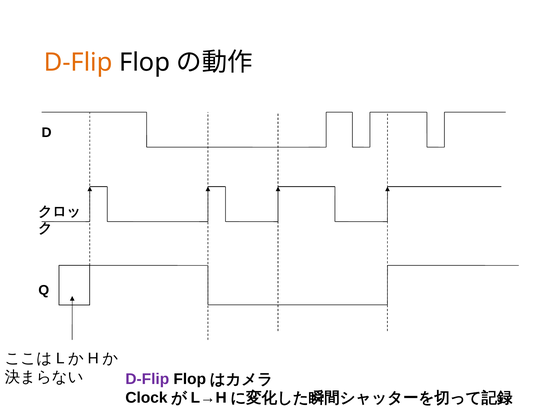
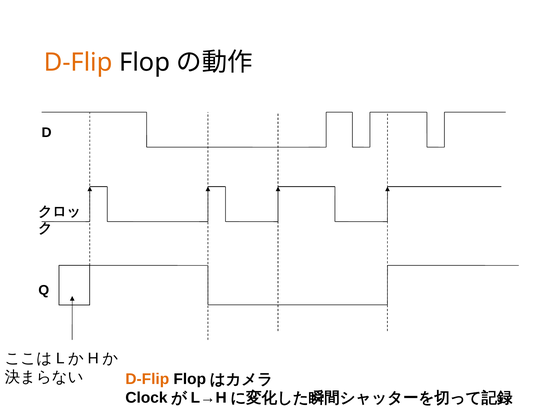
D-Flip colour: purple -> orange (147, 379)
